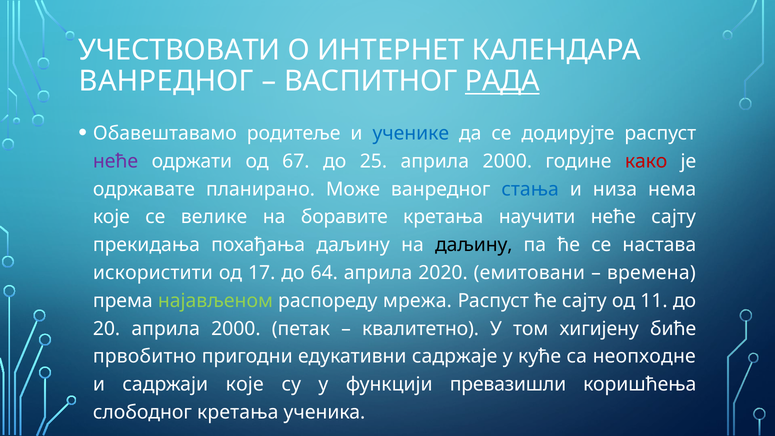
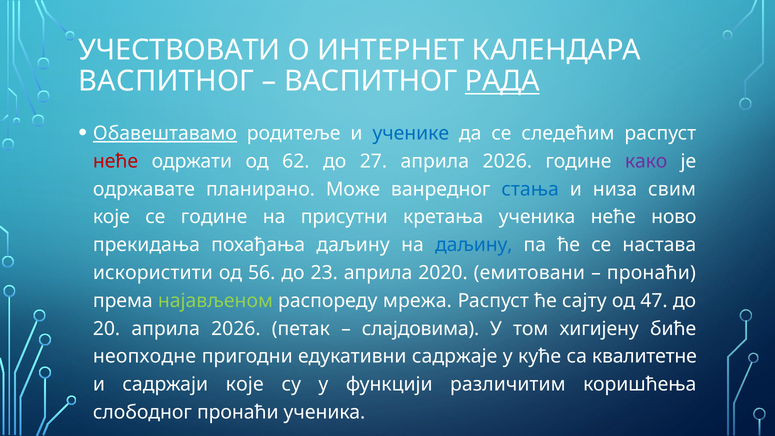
ВАНРЕДНОГ: ВАНРЕДНОГ -> ВАСПИТНОГ (166, 81)
Обавештавамо underline: none -> present (165, 133)
додирујте: додирујте -> следећим (568, 133)
неће colour: purple -> red (116, 161)
67: 67 -> 62 (296, 161)
25: 25 -> 27 (373, 161)
2000: 2000 -> 2026 (507, 161)
како colour: red -> purple (646, 161)
нема: нема -> свим (672, 189)
се велике: велике -> године (214, 217)
боравите: боравите -> присутни (344, 217)
кретања научити: научити -> ученика (537, 217)
неће сајту: сајту -> ново (674, 217)
даљину colour: black -> blue (474, 245)
17: 17 -> 56 (262, 273)
64: 64 -> 23 (324, 273)
времена: времена -> пронаћи (651, 273)
11: 11 -> 47 (654, 301)
20 априла 2000: 2000 -> 2026 (236, 329)
квалитетно: квалитетно -> слајдовима (421, 329)
првобитно: првобитно -> неопходне (145, 357)
неопходне: неопходне -> квалитетне (644, 357)
превазишли: превазишли -> различитим (508, 384)
слободног кретања: кретања -> пронаћи (238, 412)
